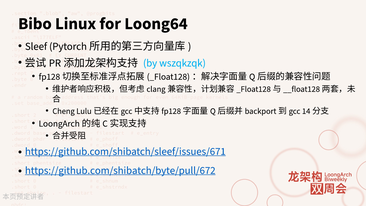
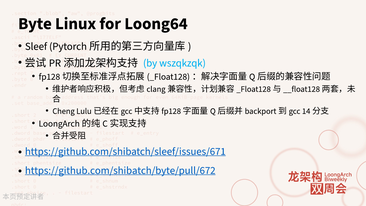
Bibo: Bibo -> Byte (35, 24)
